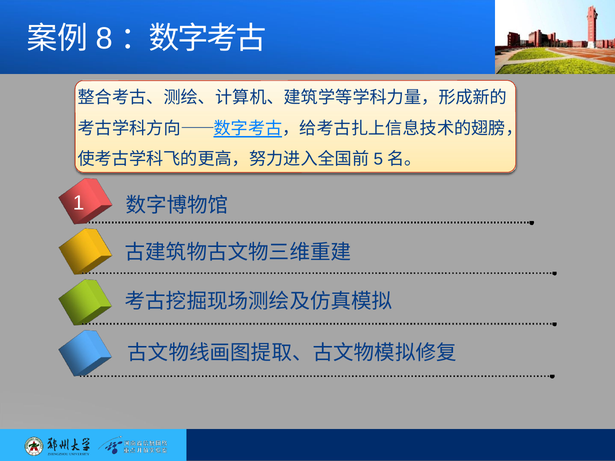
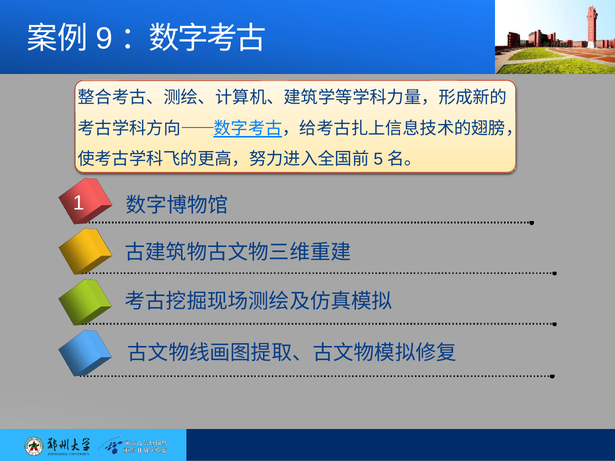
8: 8 -> 9 (104, 39)
